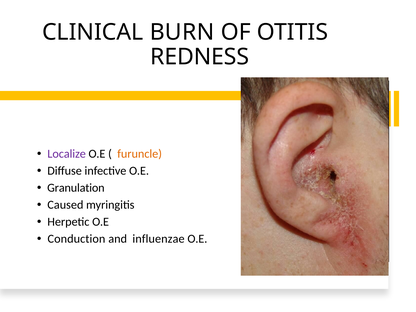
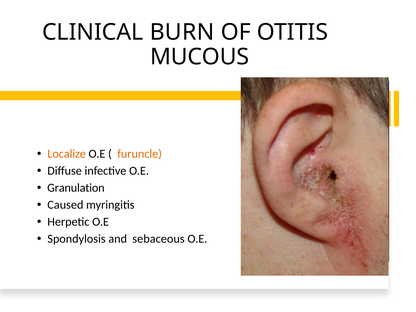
REDNESS: REDNESS -> MUCOUS (200, 57)
Localize colour: purple -> orange (67, 154)
Conduction: Conduction -> Spondylosis (77, 239)
influenzae: influenzae -> sebaceous (159, 239)
